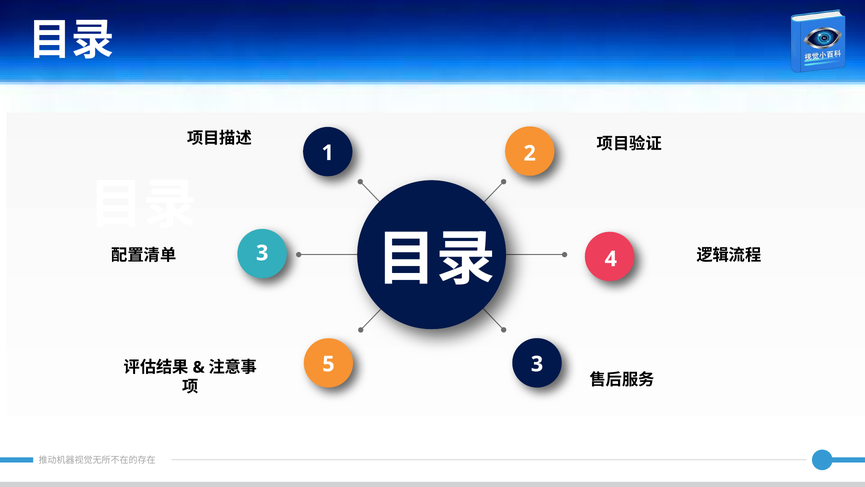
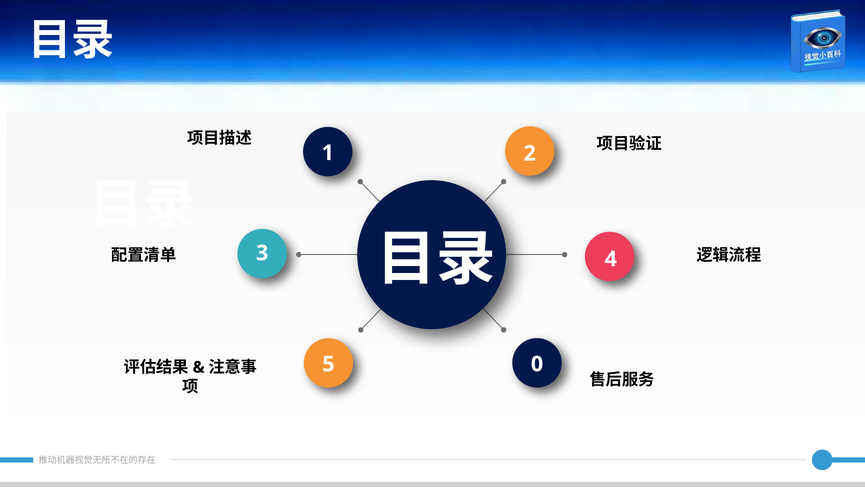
5 3: 3 -> 0 (537, 364)
